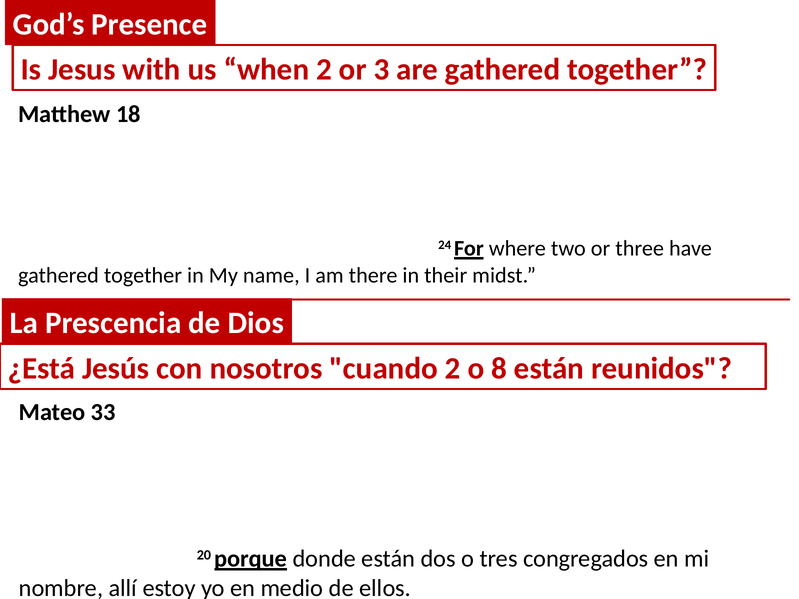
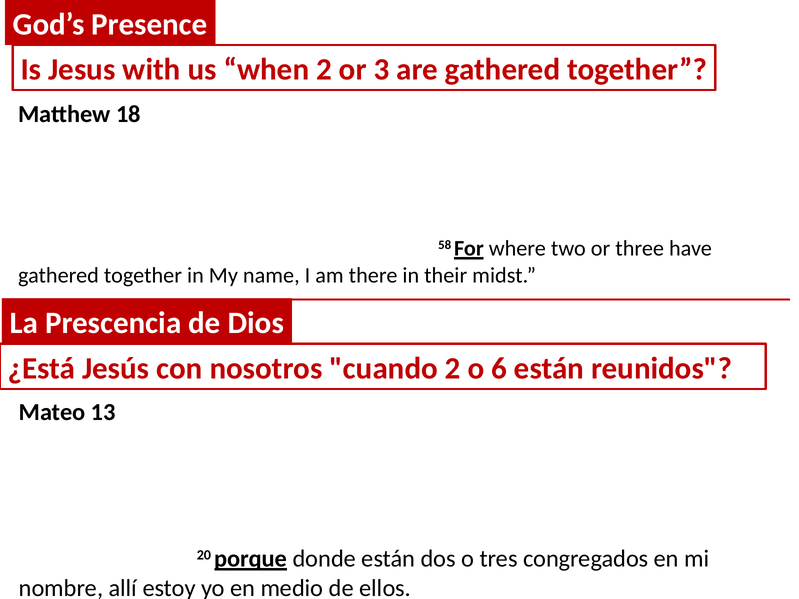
24: 24 -> 58 (445, 245)
8: 8 -> 6 (499, 369)
33: 33 -> 13 (103, 413)
